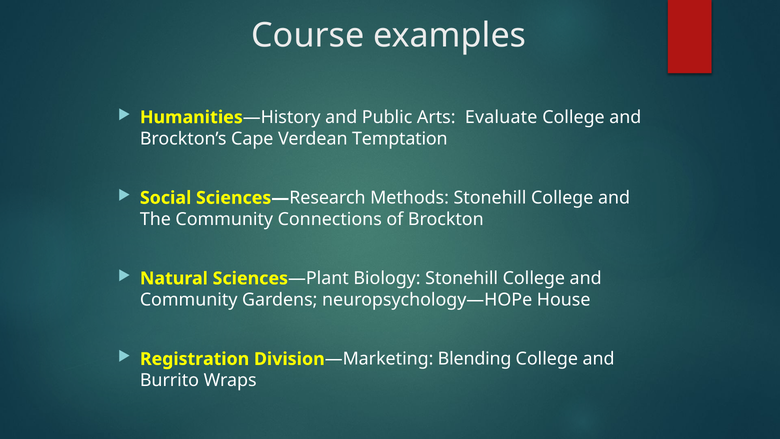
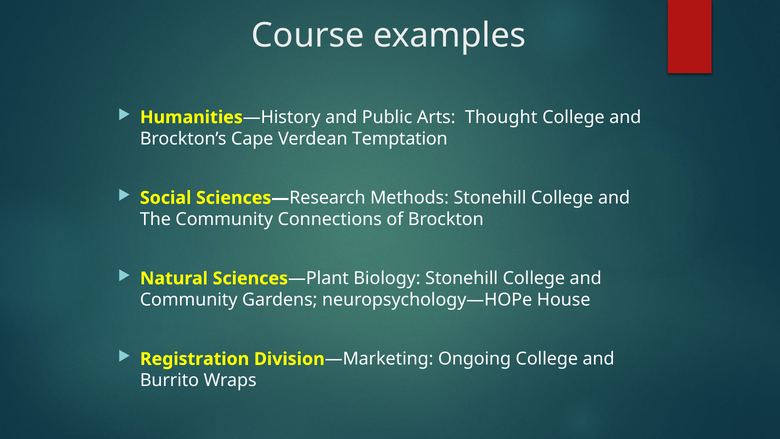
Evaluate: Evaluate -> Thought (501, 117)
Blending: Blending -> Ongoing (475, 359)
